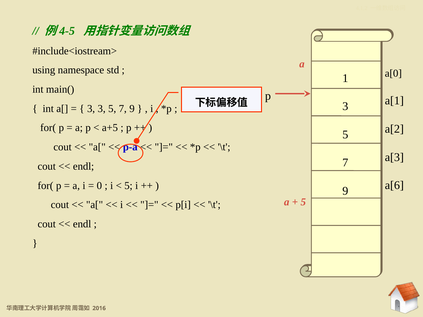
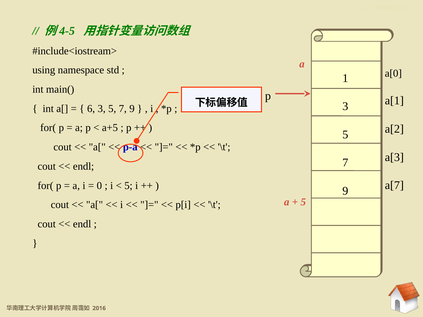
3: 3 -> 6 (91, 109)
a[6: a[6 -> a[7 (394, 185)
